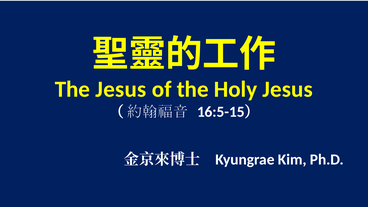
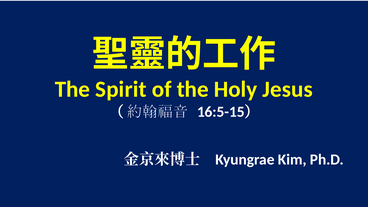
The Jesus: Jesus -> Spirit (121, 89)
